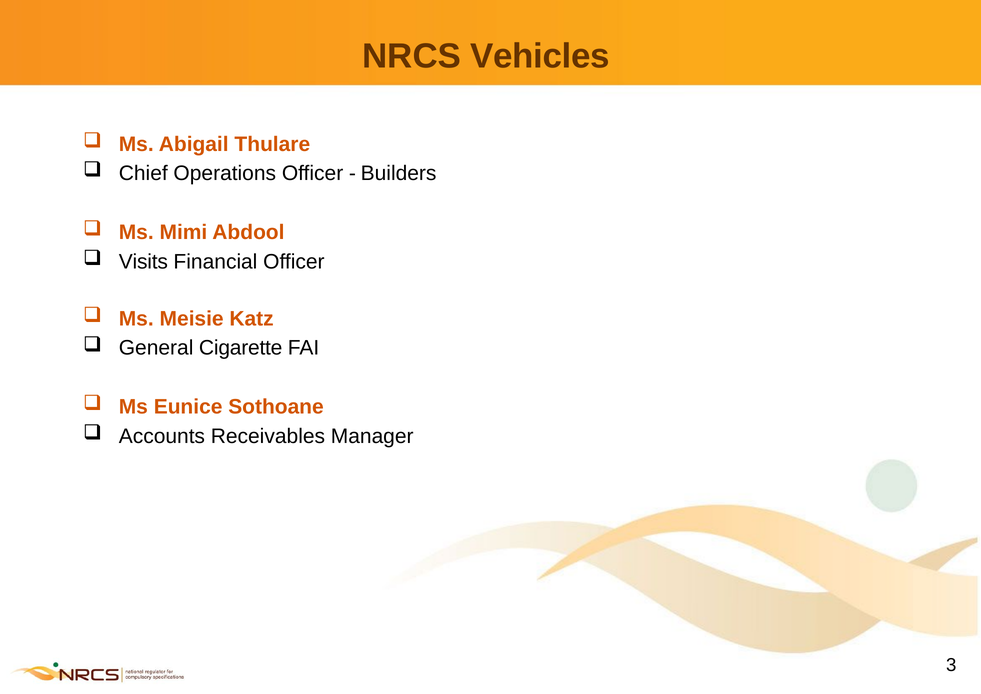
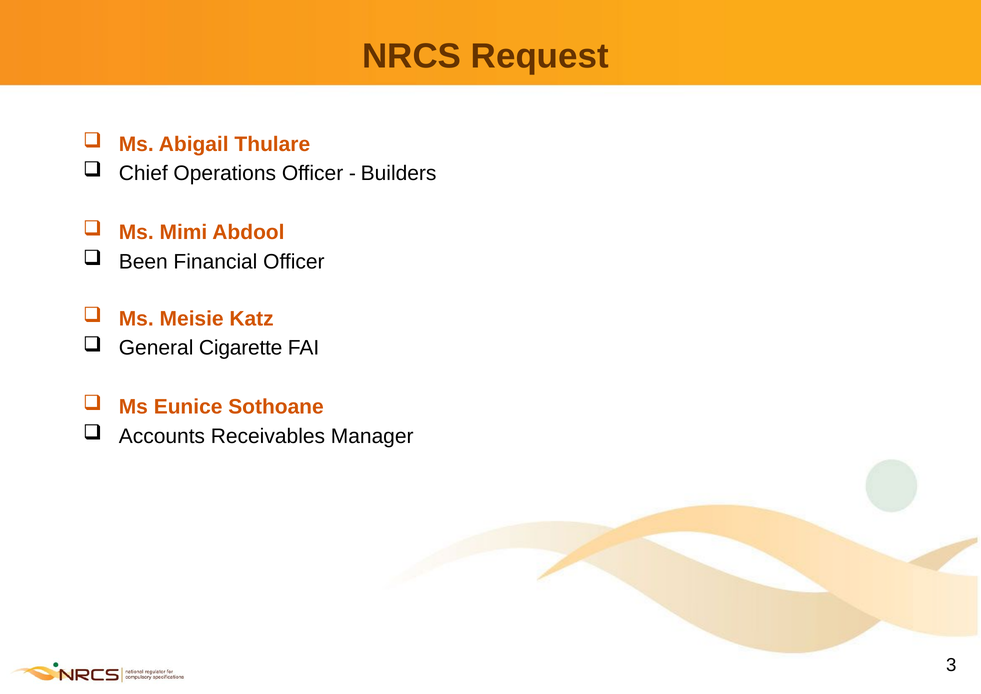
Vehicles: Vehicles -> Request (540, 56)
Visits: Visits -> Been (143, 262)
